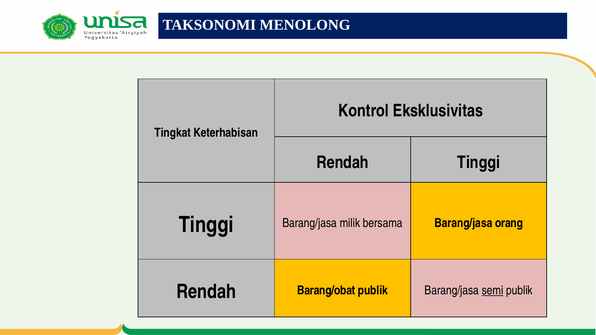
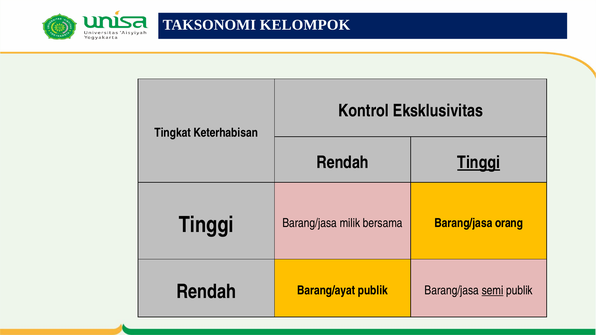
MENOLONG: MENOLONG -> KELOMPOK (305, 25)
Tinggi underline: none -> present (479, 163)
Barang/obat: Barang/obat -> Barang/ayat (326, 290)
